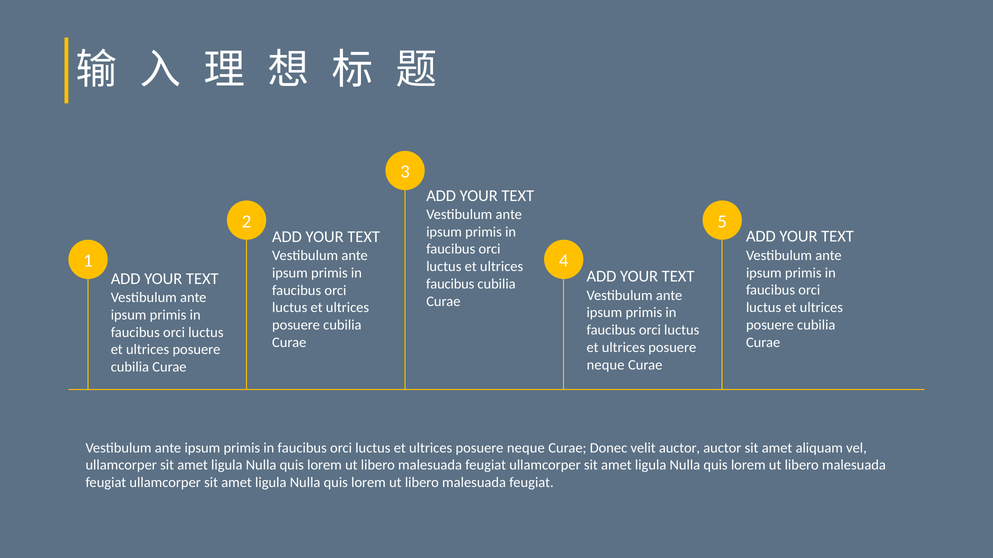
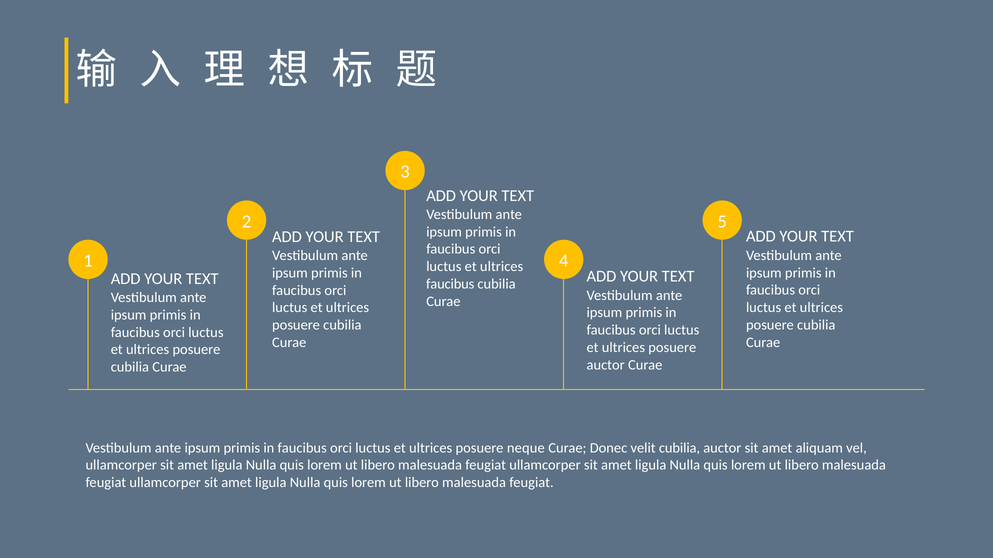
neque: neque -> auctor (606, 365)
velit auctor: auctor -> cubilia (680, 448)
